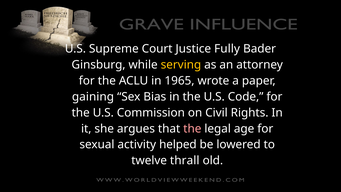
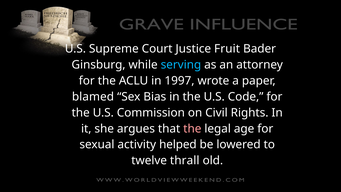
Fully: Fully -> Fruit (227, 49)
serving colour: yellow -> light blue (181, 65)
1965: 1965 -> 1997 (179, 81)
gaining: gaining -> blamed (93, 97)
